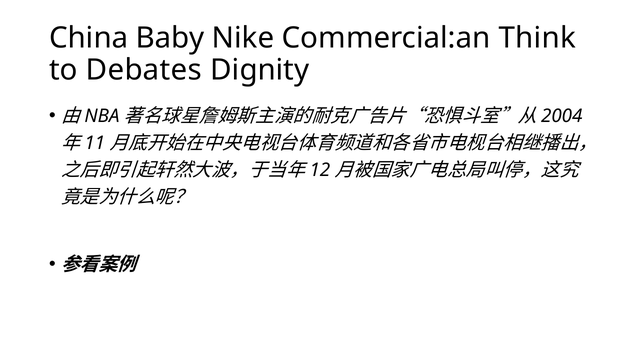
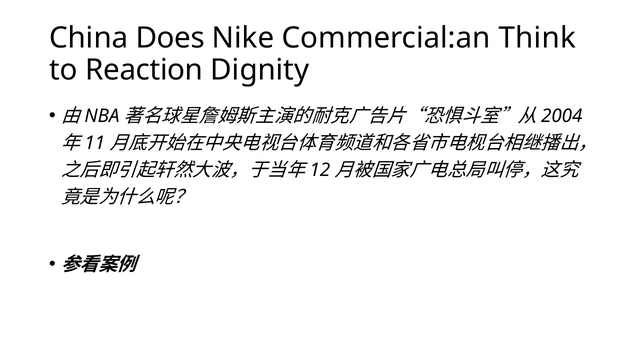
Baby: Baby -> Does (170, 38)
Debates: Debates -> Reaction (144, 70)
